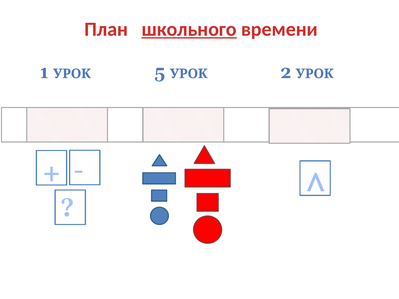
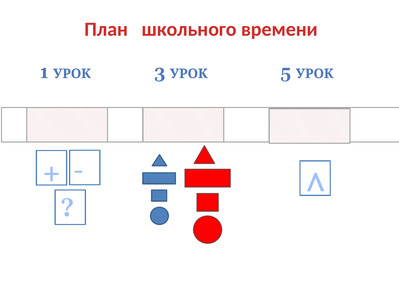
школьного underline: present -> none (189, 29)
5: 5 -> 3 (160, 72)
2: 2 -> 5 (286, 72)
